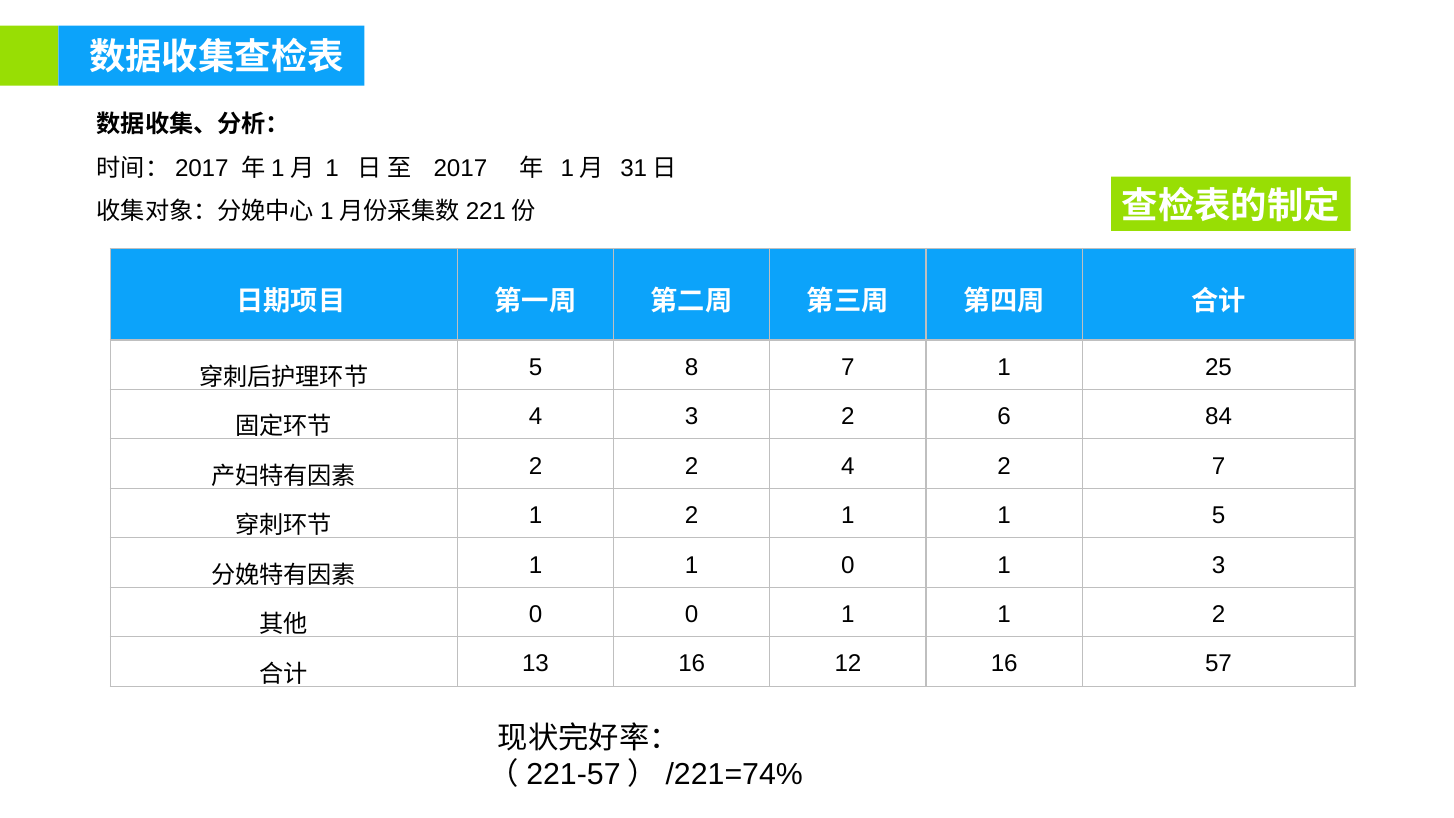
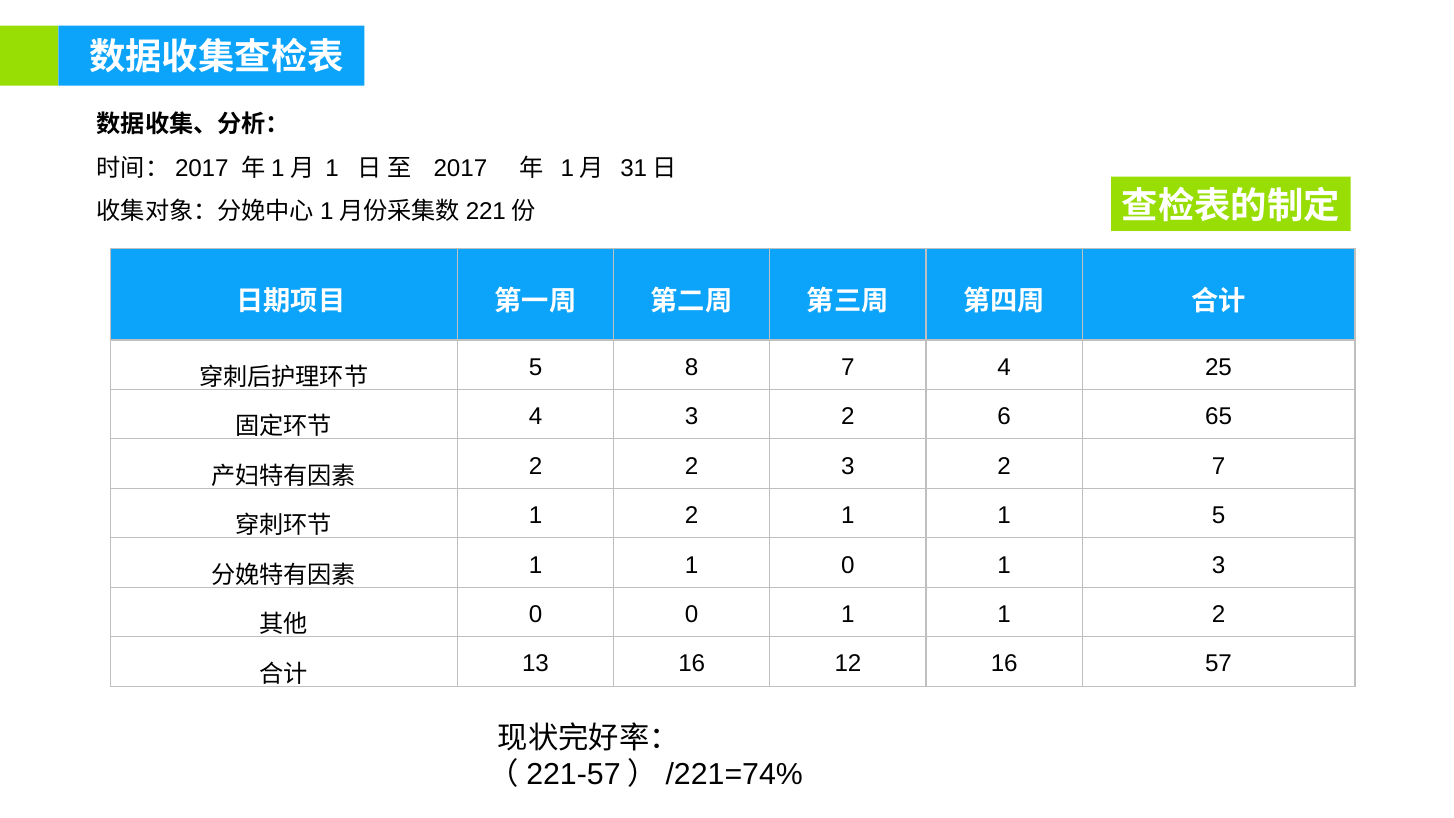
7 1: 1 -> 4 (1004, 367)
84: 84 -> 65 (1219, 417)
2 4: 4 -> 3 (848, 466)
